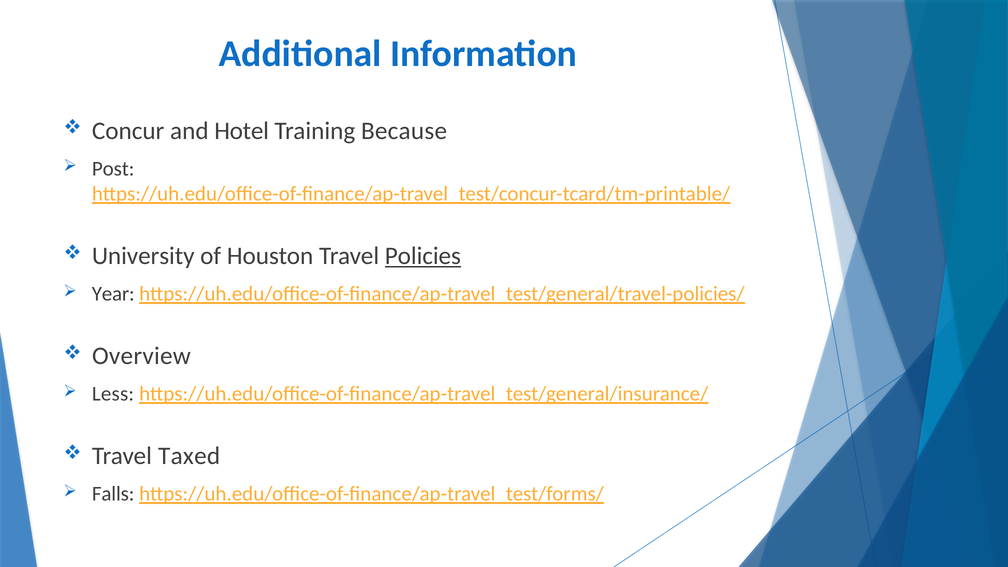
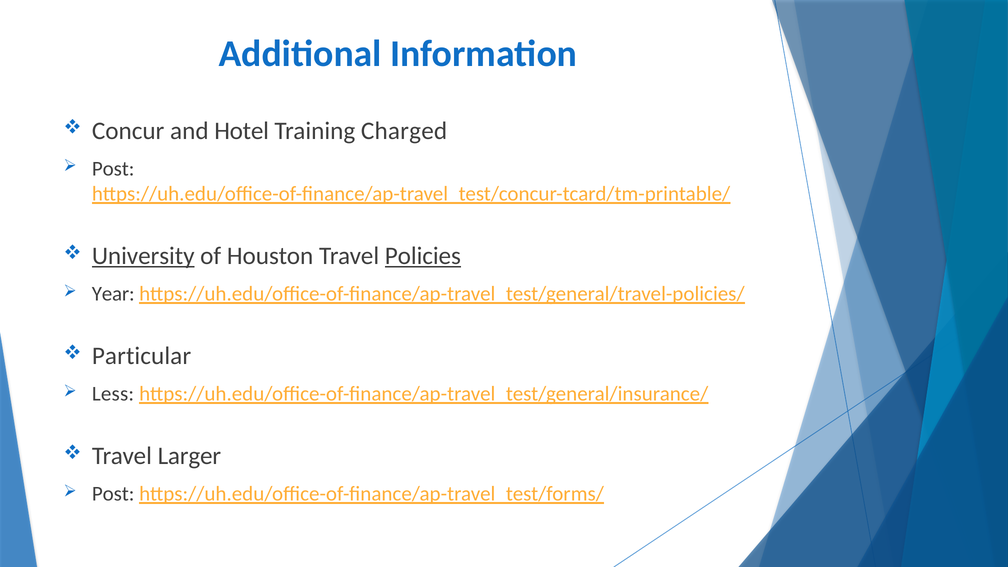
Because: Because -> Charged (404, 131)
University underline: none -> present (143, 256)
Overview: Overview -> Particular (142, 356)
Taxed: Taxed -> Larger (189, 456)
Falls: Falls -> Post (113, 494)
